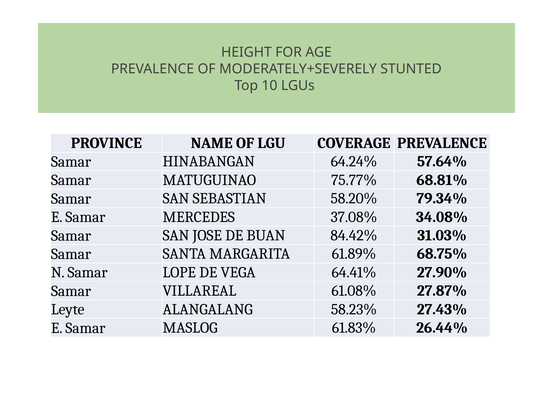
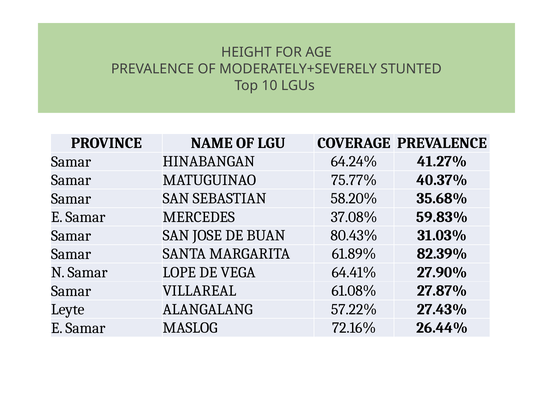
57.64%: 57.64% -> 41.27% (442, 161)
68.81%: 68.81% -> 40.37% (442, 180)
79.34%: 79.34% -> 35.68% (442, 198)
34.08%: 34.08% -> 59.83% (442, 217)
84.42%: 84.42% -> 80.43% (354, 235)
68.75%: 68.75% -> 82.39% (442, 254)
58.23%: 58.23% -> 57.22% (354, 309)
61.83%: 61.83% -> 72.16% (354, 328)
